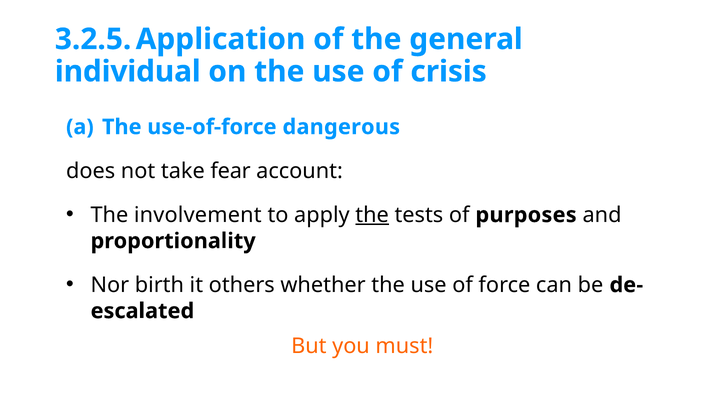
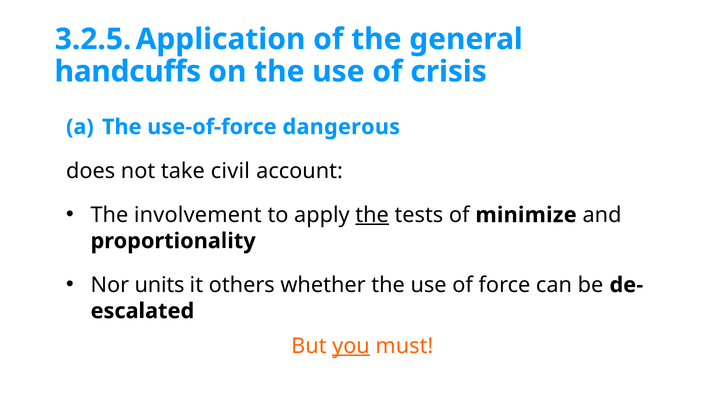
individual: individual -> handcuffs (128, 72)
fear: fear -> civil (230, 171)
purposes: purposes -> minimize (526, 215)
birth: birth -> units (160, 285)
you underline: none -> present (351, 346)
